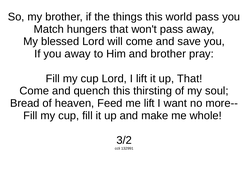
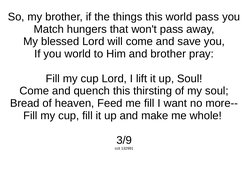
you away: away -> world (78, 54)
up That: That -> Soul (190, 79)
me lift: lift -> fill (149, 103)
3/2: 3/2 -> 3/9 (124, 140)
